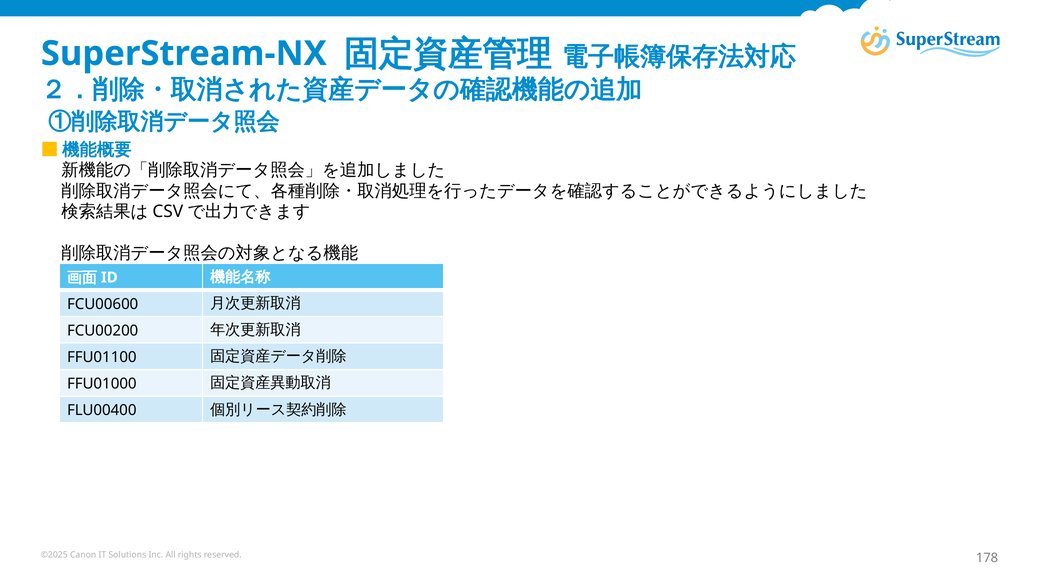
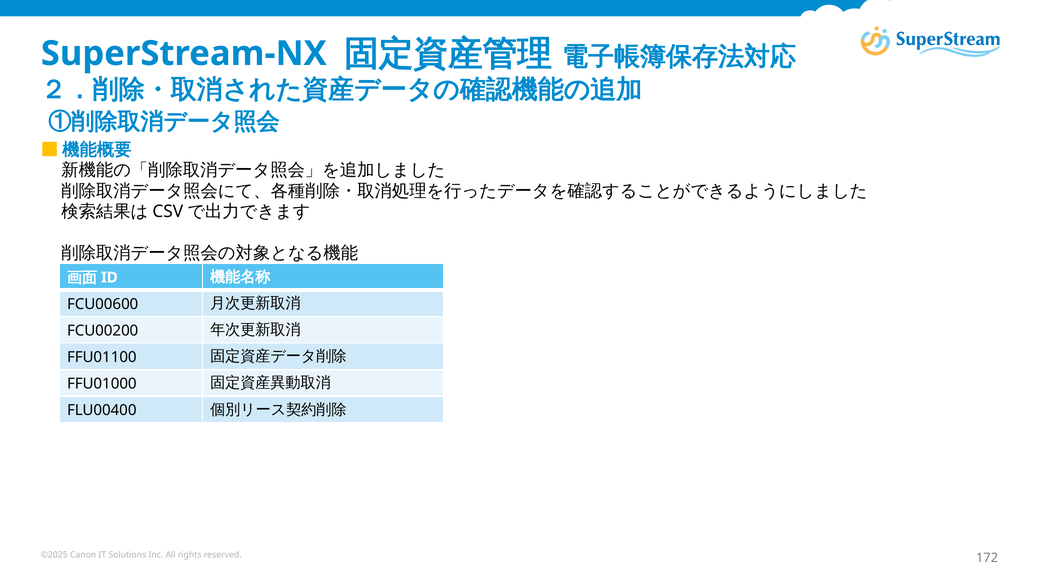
178: 178 -> 172 (987, 559)
